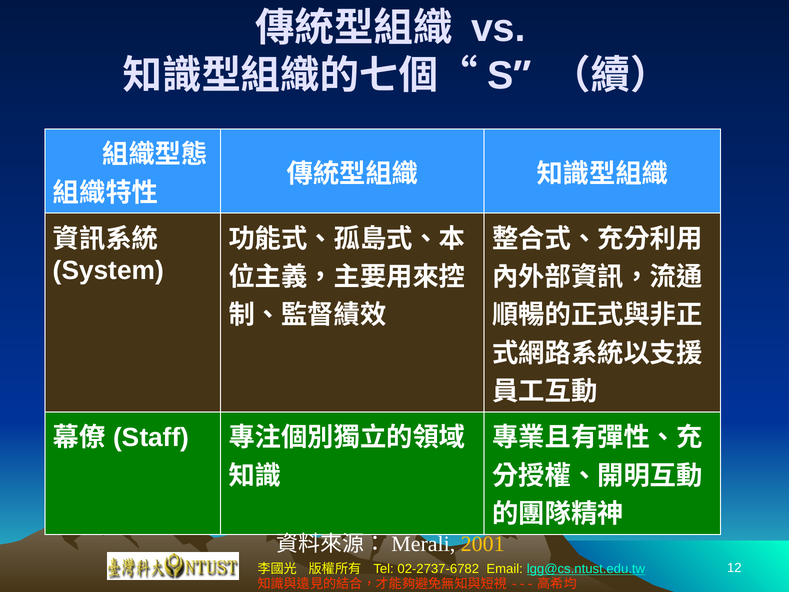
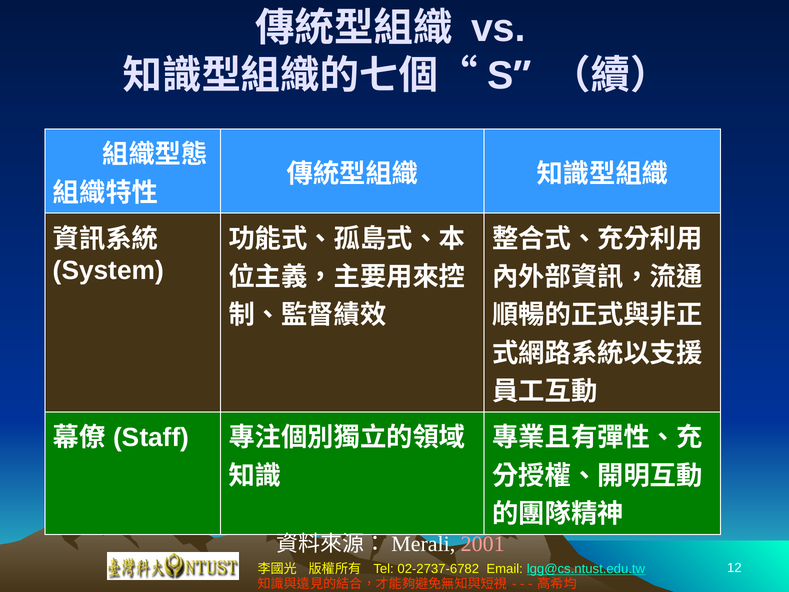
2001 colour: yellow -> pink (483, 544)
